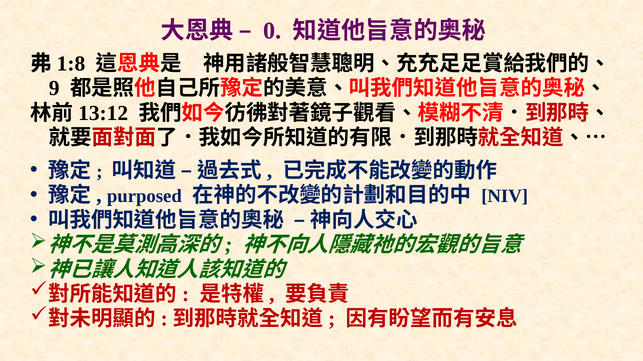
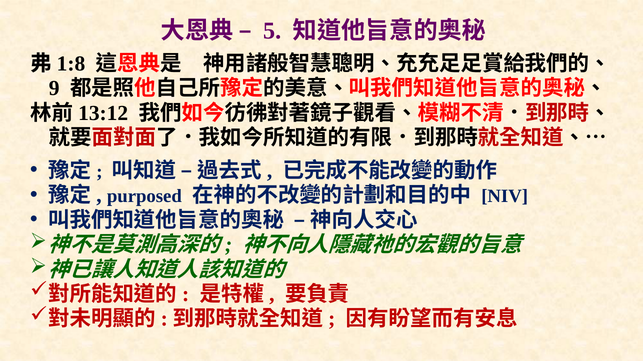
0: 0 -> 5 (272, 31)
